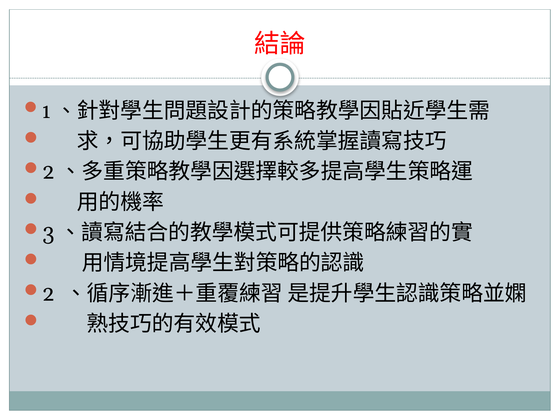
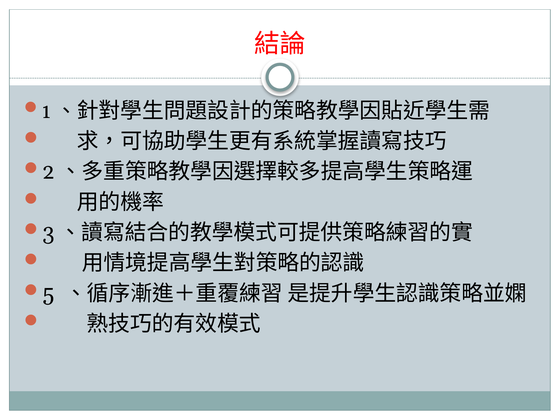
2: 2 -> 5 (48, 294)
